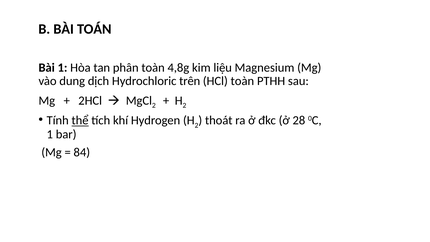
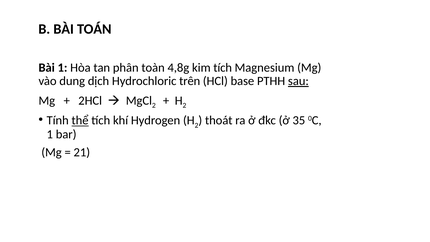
kim liệu: liệu -> tích (223, 68)
HCl toàn: toàn -> base (242, 81)
sau underline: none -> present (298, 81)
28: 28 -> 35 (299, 120)
84: 84 -> 21 (82, 152)
